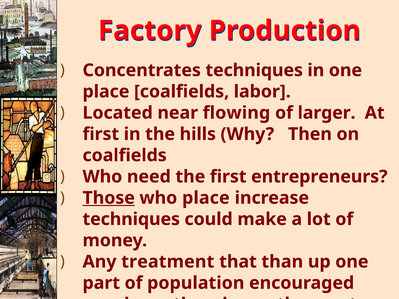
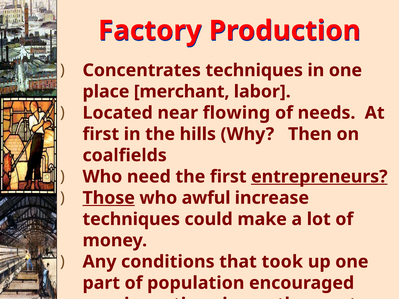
place coalfields: coalfields -> merchant (182, 92)
larger: larger -> needs (327, 113)
entrepreneurs underline: none -> present (319, 177)
who place: place -> awful (206, 198)
treatment: treatment -> conditions (168, 262)
than: than -> took (282, 262)
